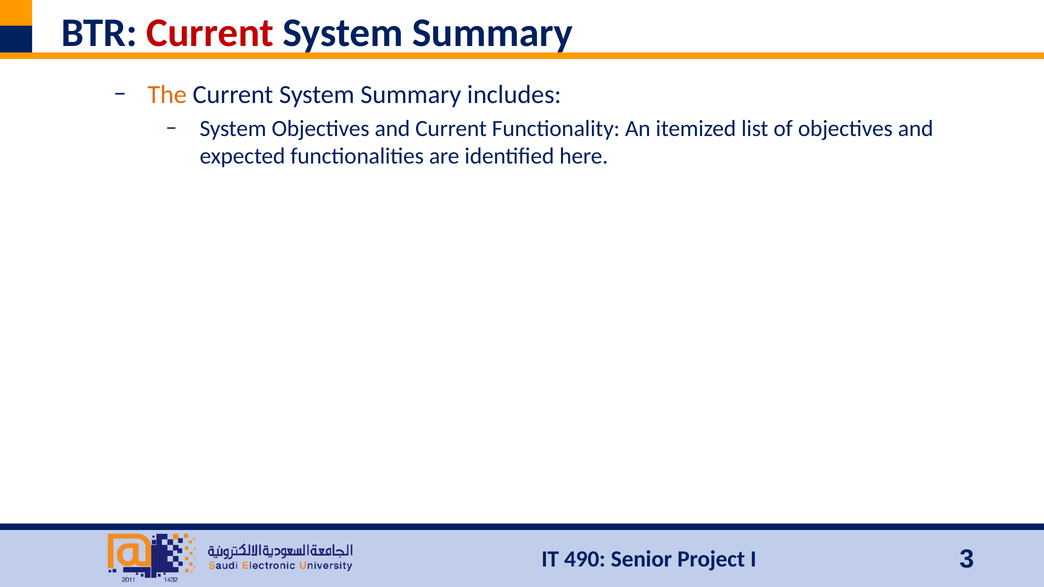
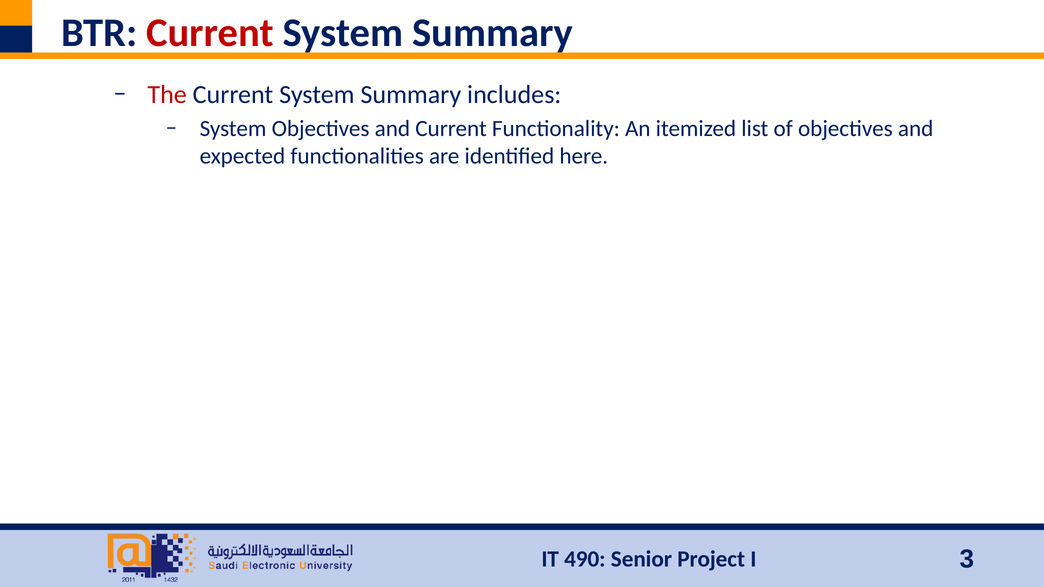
The colour: orange -> red (167, 94)
